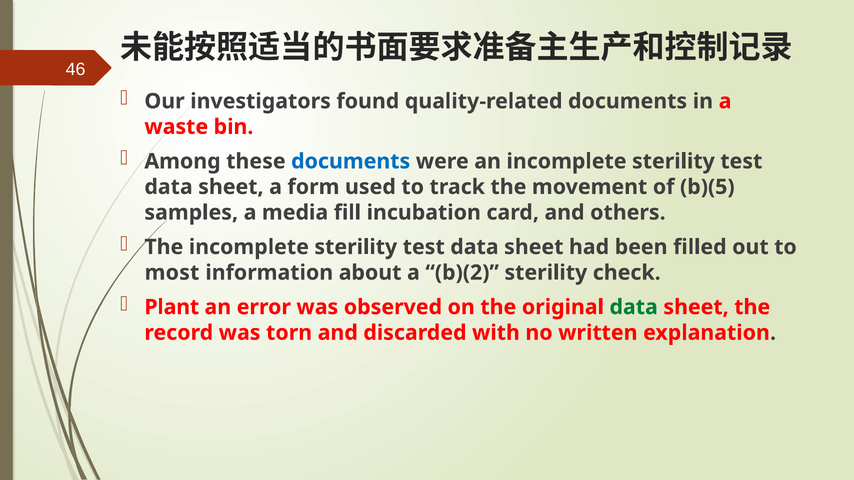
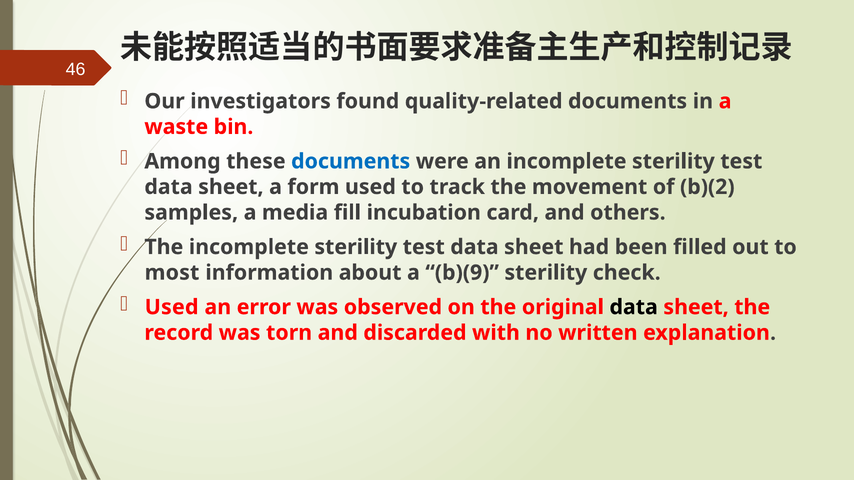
b)(5: b)(5 -> b)(2 (707, 187)
b)(2: b)(2 -> b)(9 (462, 273)
Plant: Plant -> Used (172, 307)
data colour: green -> black (634, 307)
